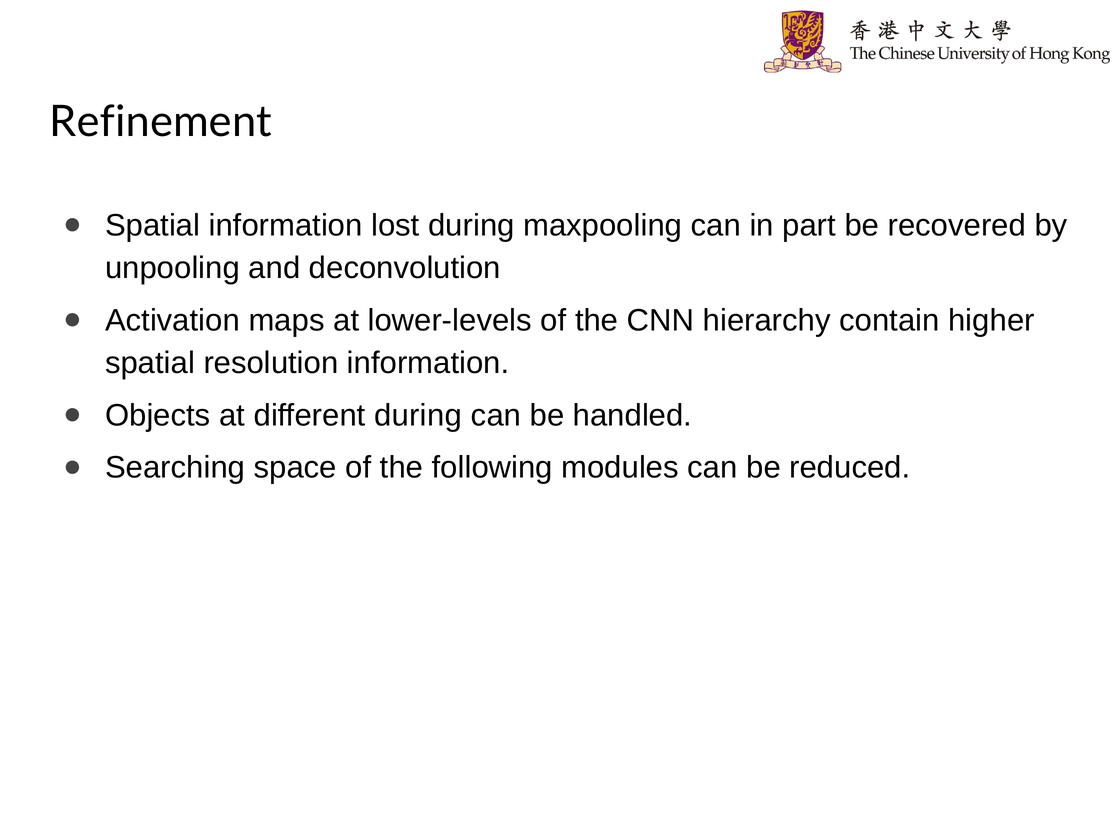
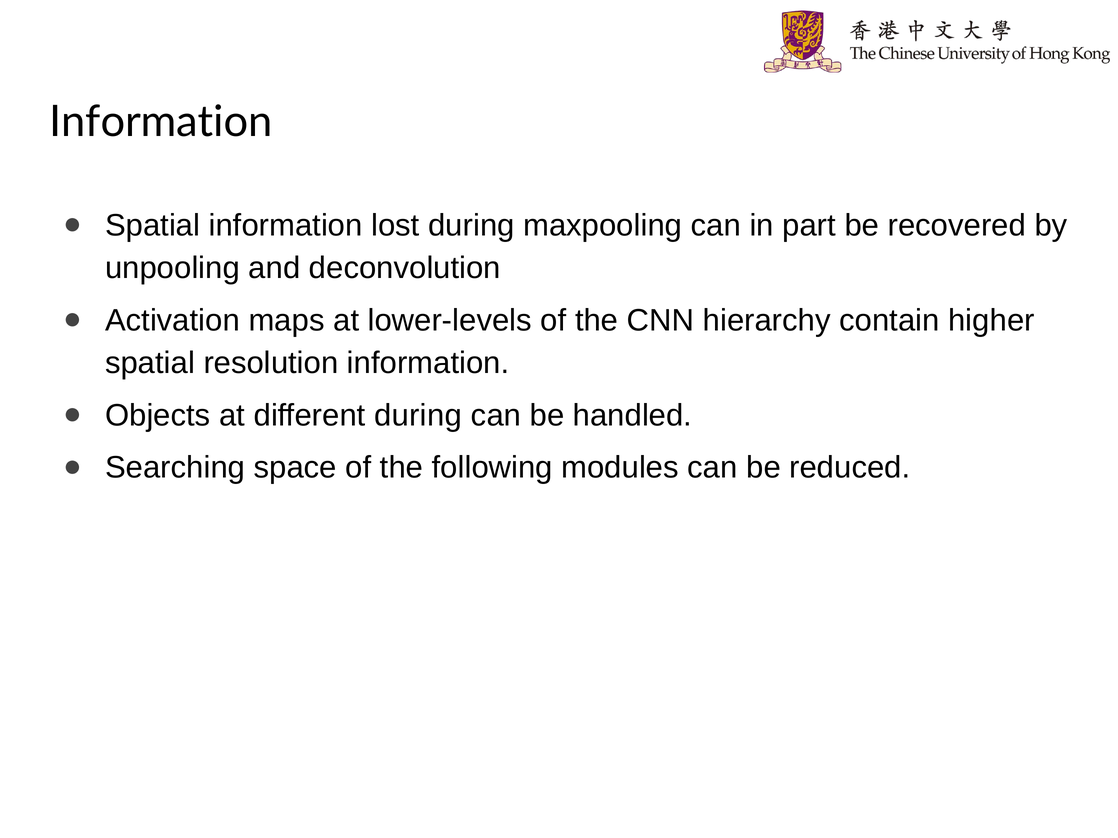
Refinement: Refinement -> Information (161, 122)
